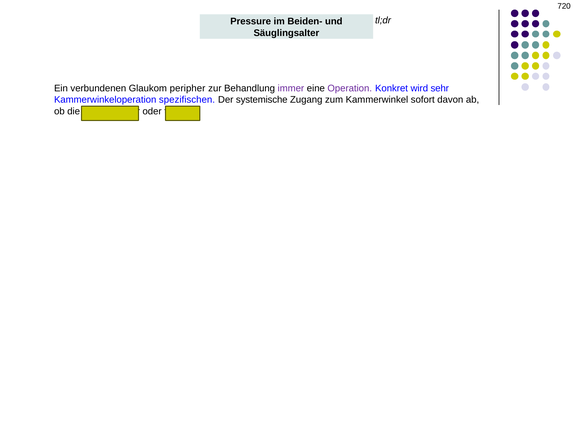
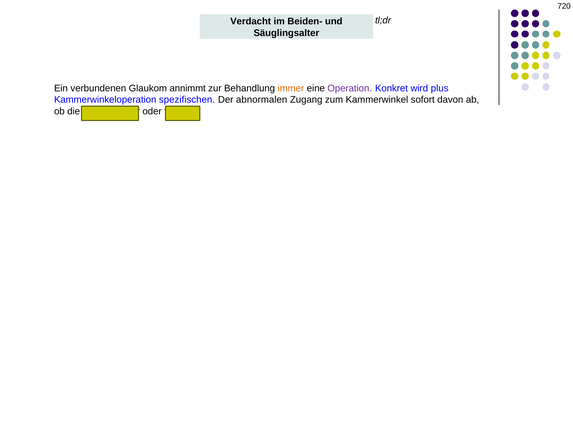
Pressure: Pressure -> Verdacht (251, 21)
peripher: peripher -> annimmt (188, 88)
immer colour: purple -> orange (291, 88)
sehr: sehr -> plus (440, 88)
systemische: systemische -> abnormalen (262, 100)
